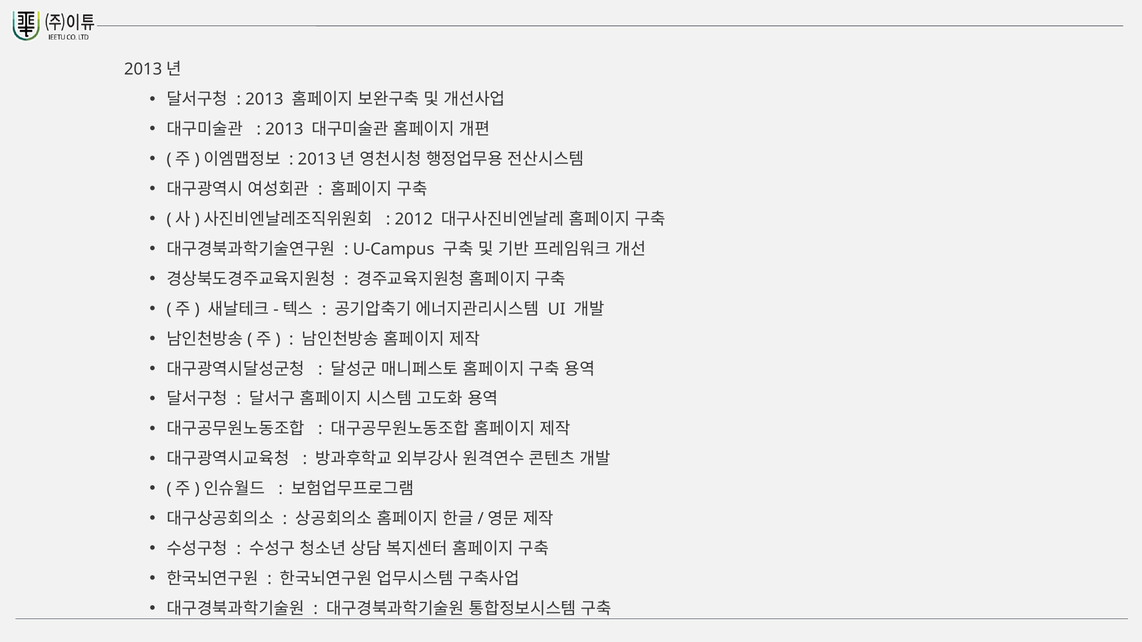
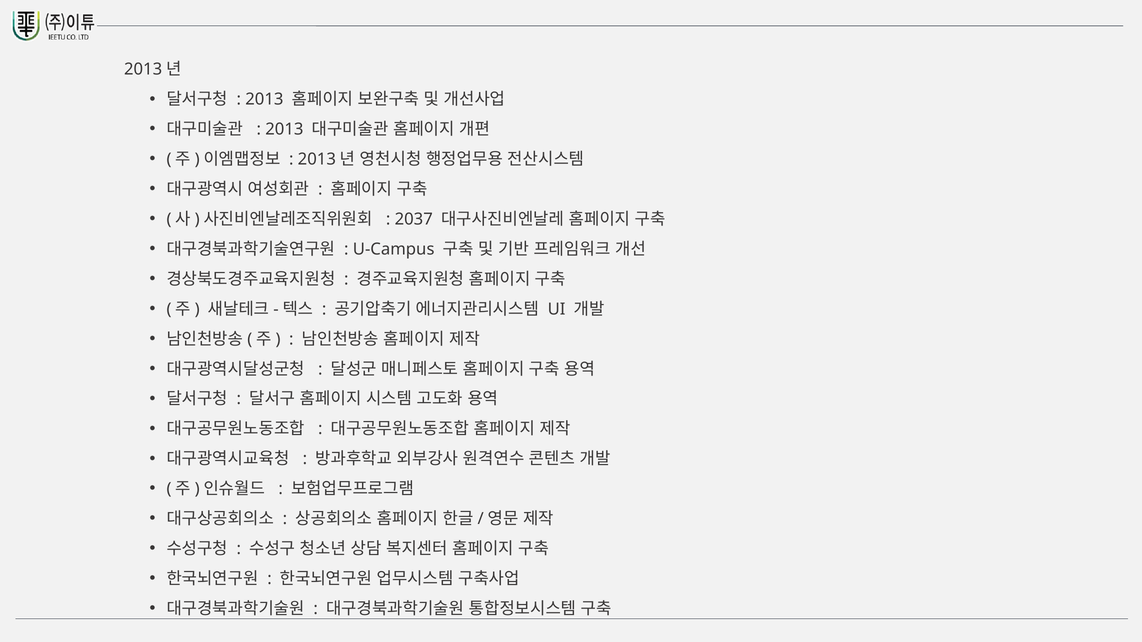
2012: 2012 -> 2037 (414, 219)
